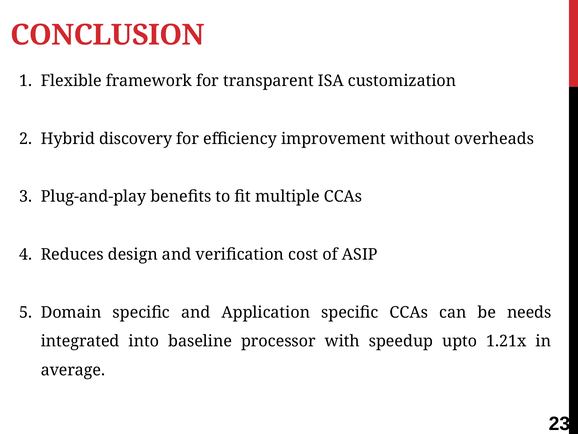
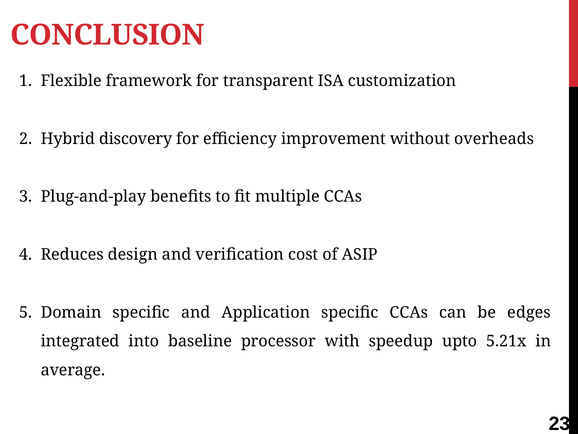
needs: needs -> edges (529, 312)
1.21x: 1.21x -> 5.21x (506, 341)
